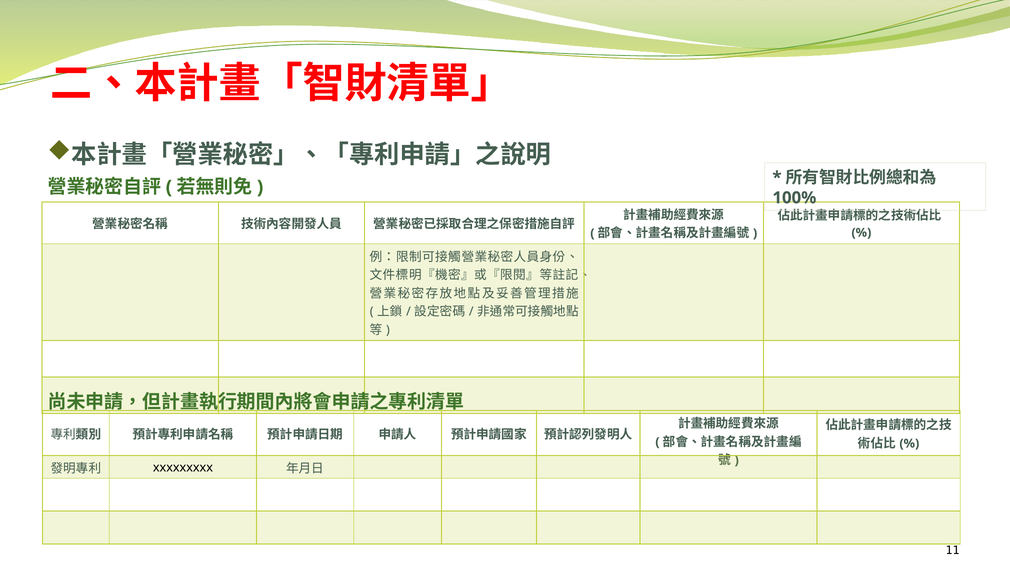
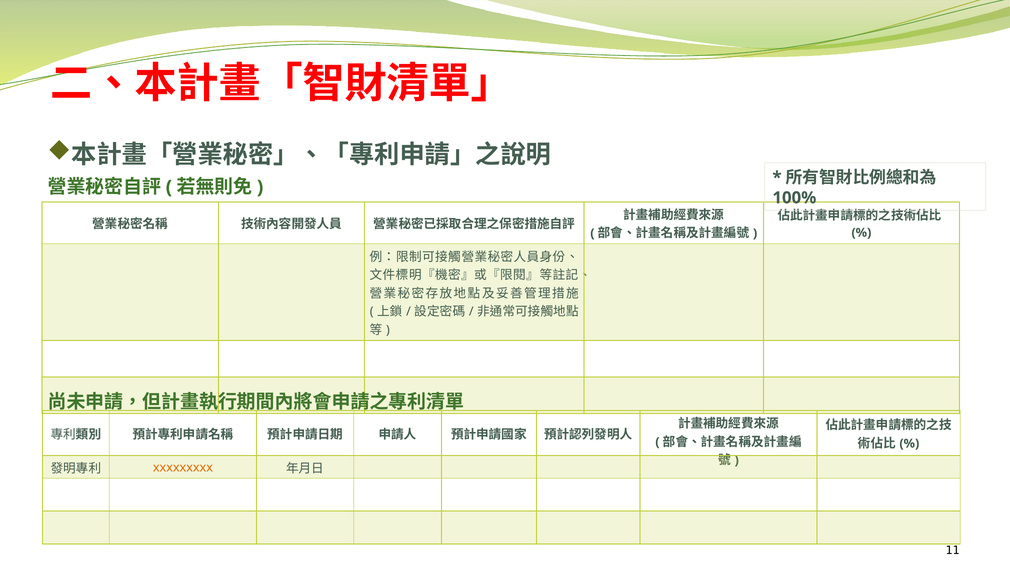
xxxxxxxxx colour: black -> orange (183, 468)
